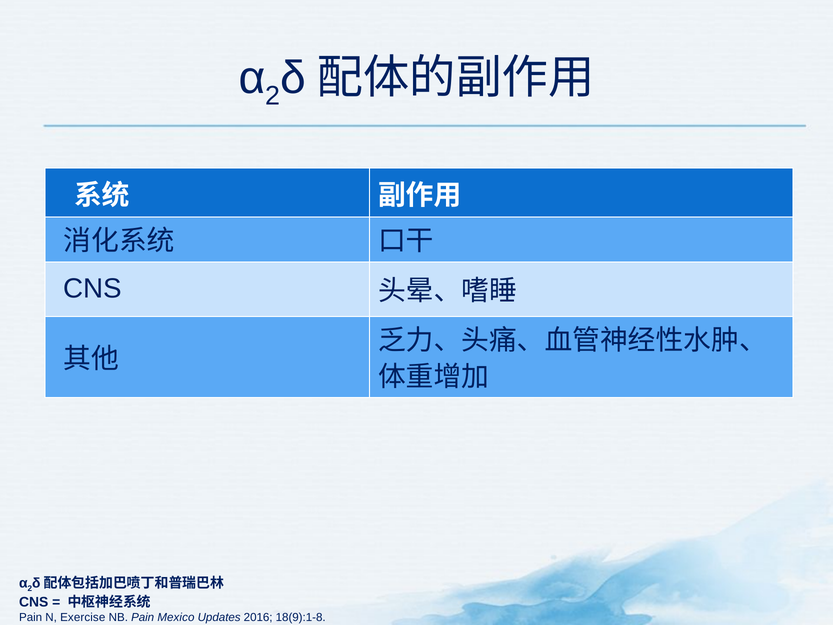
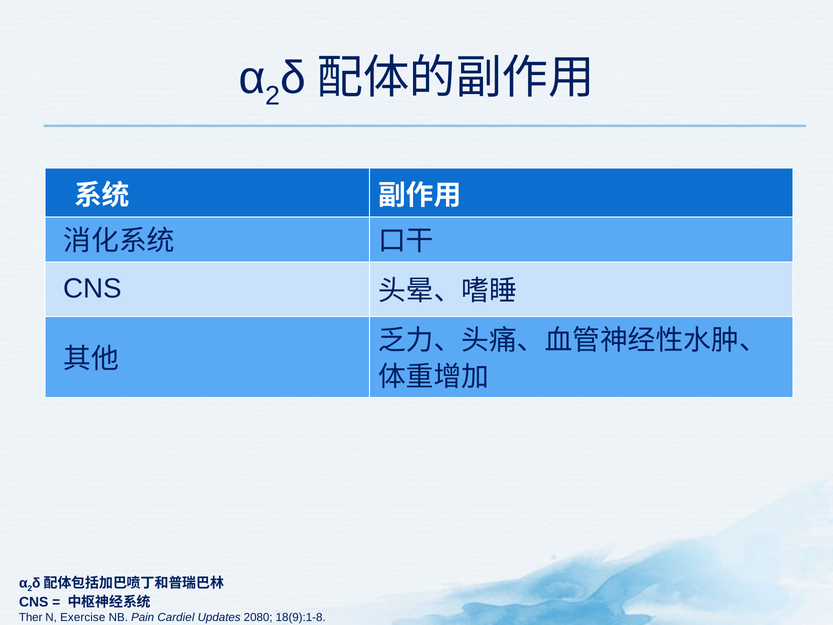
Pain: Pain -> Ther (31, 617)
Mexico: Mexico -> Cardiel (176, 617)
2016: 2016 -> 2080 (258, 617)
